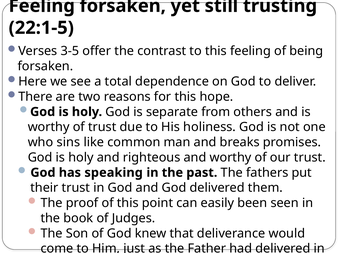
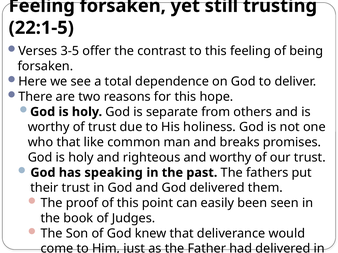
who sins: sins -> that (68, 142)
